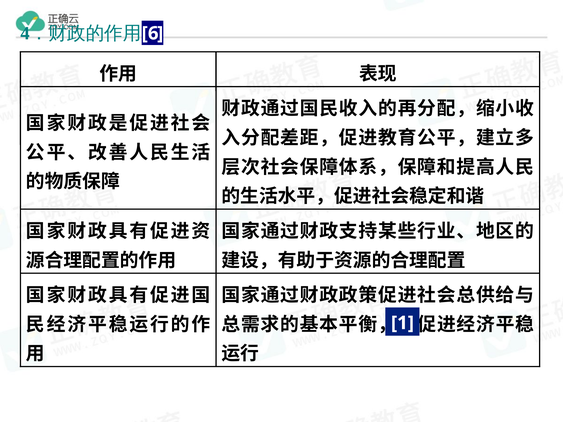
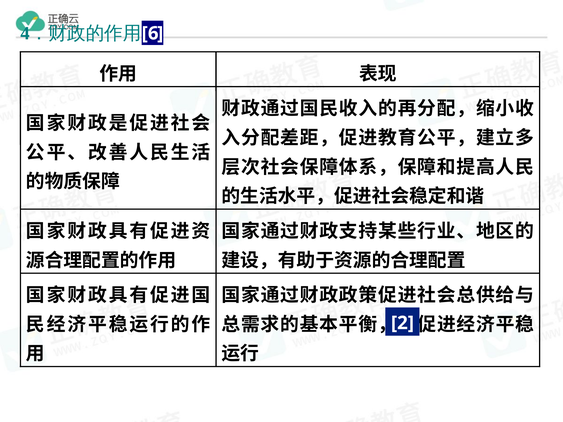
1: 1 -> 2 (402, 323)
